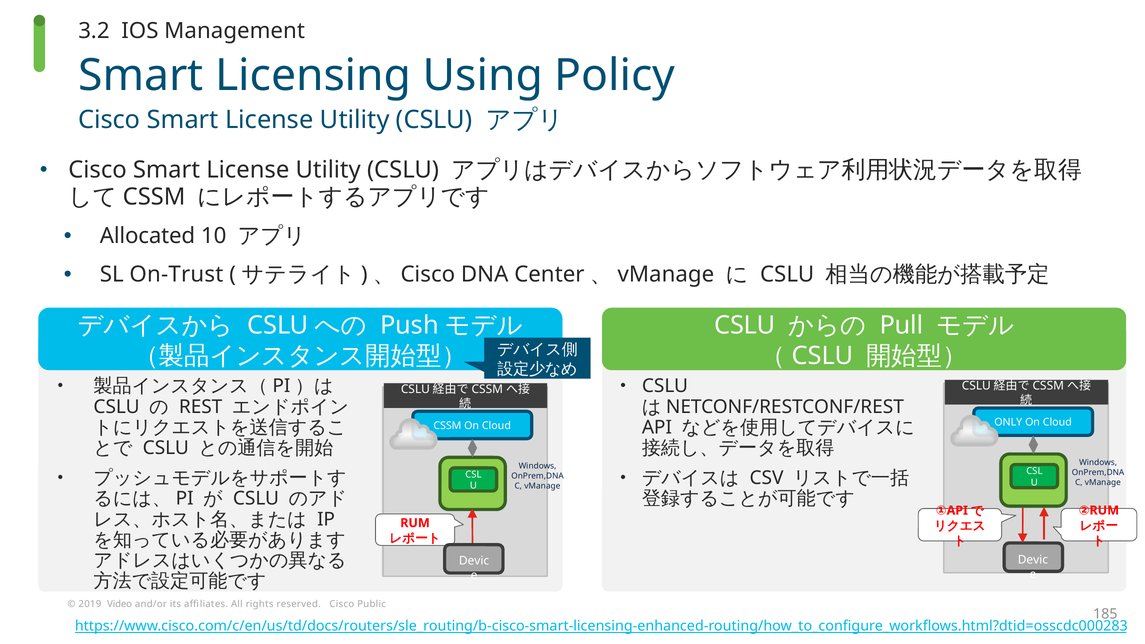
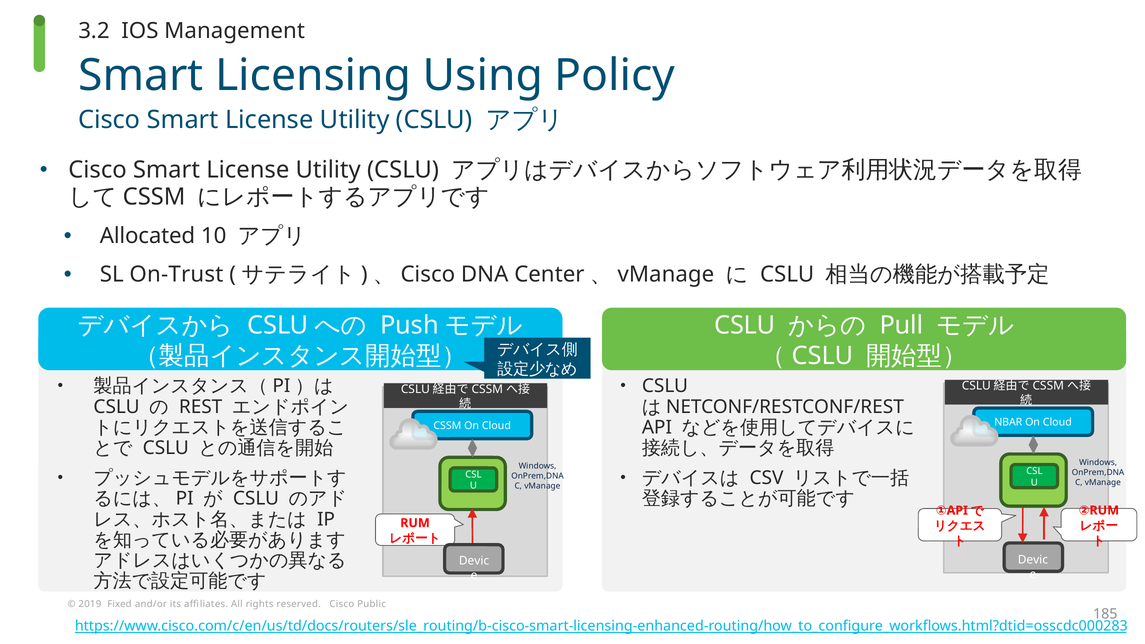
ONLY: ONLY -> NBAR (1008, 422)
Video: Video -> Fixed (119, 604)
